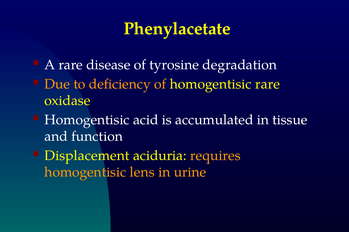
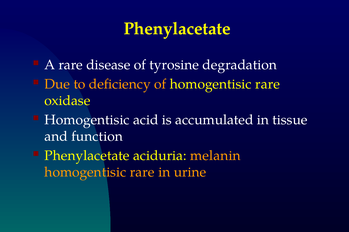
Displacement: Displacement -> Phenylacetate (87, 156)
requires: requires -> melanin (215, 156)
lens: lens -> rare (142, 173)
